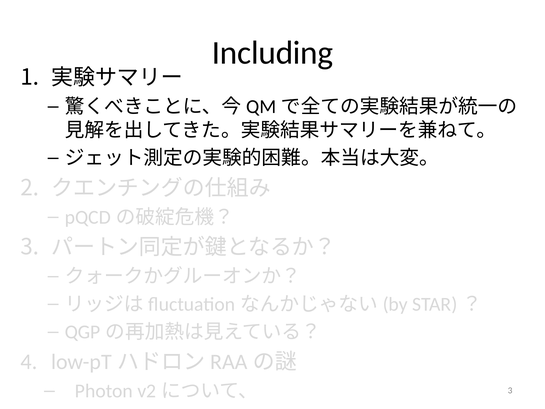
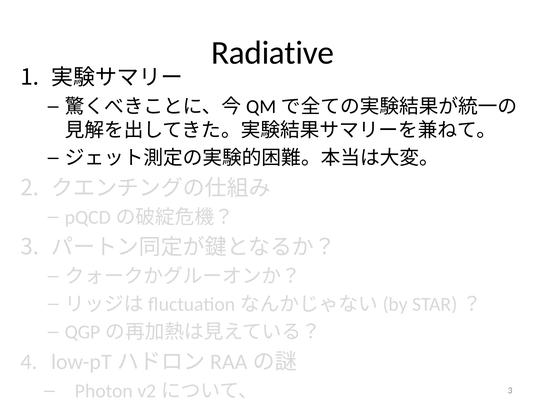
Including: Including -> Radiative (273, 53)
